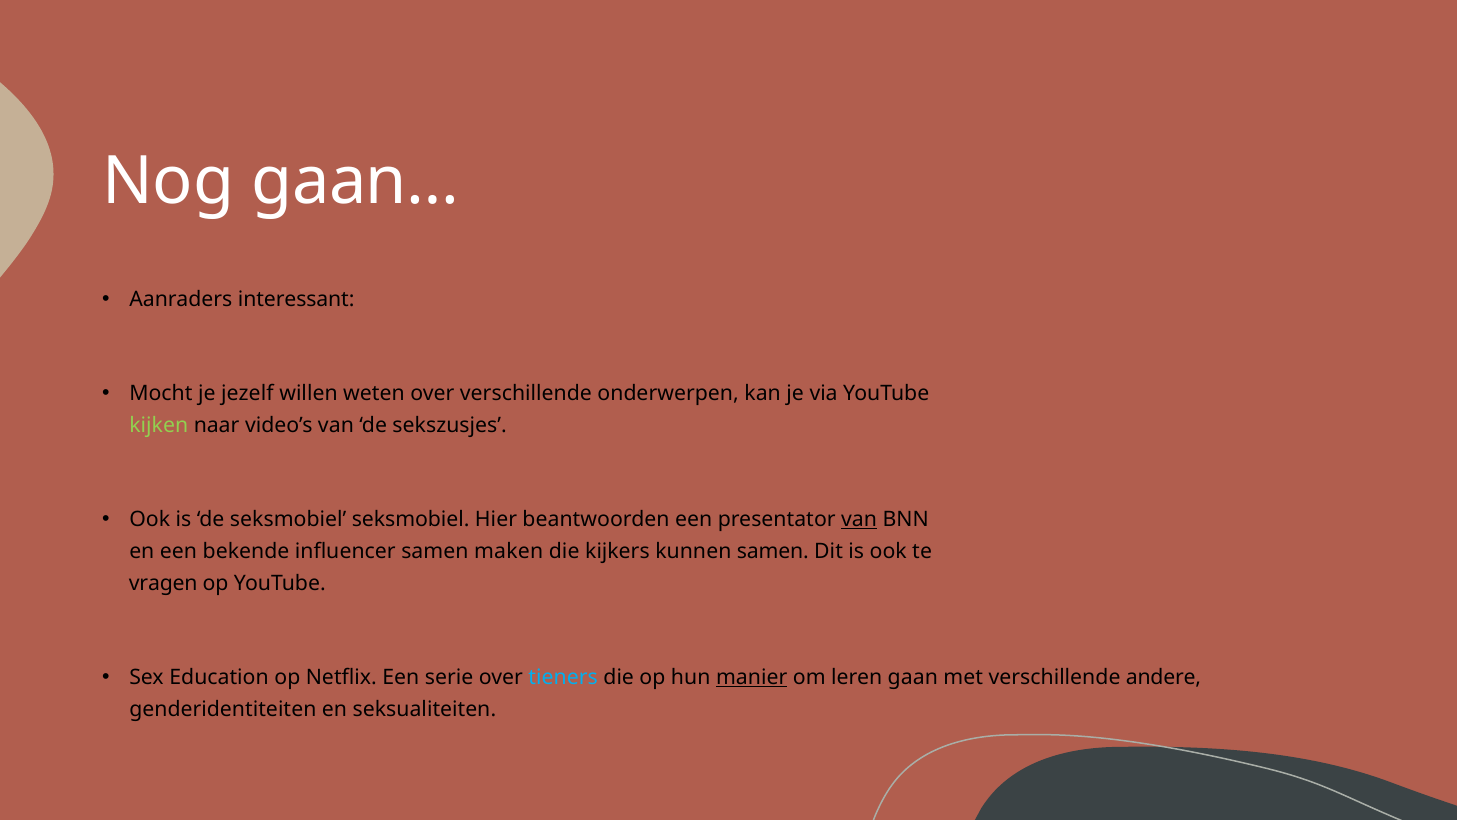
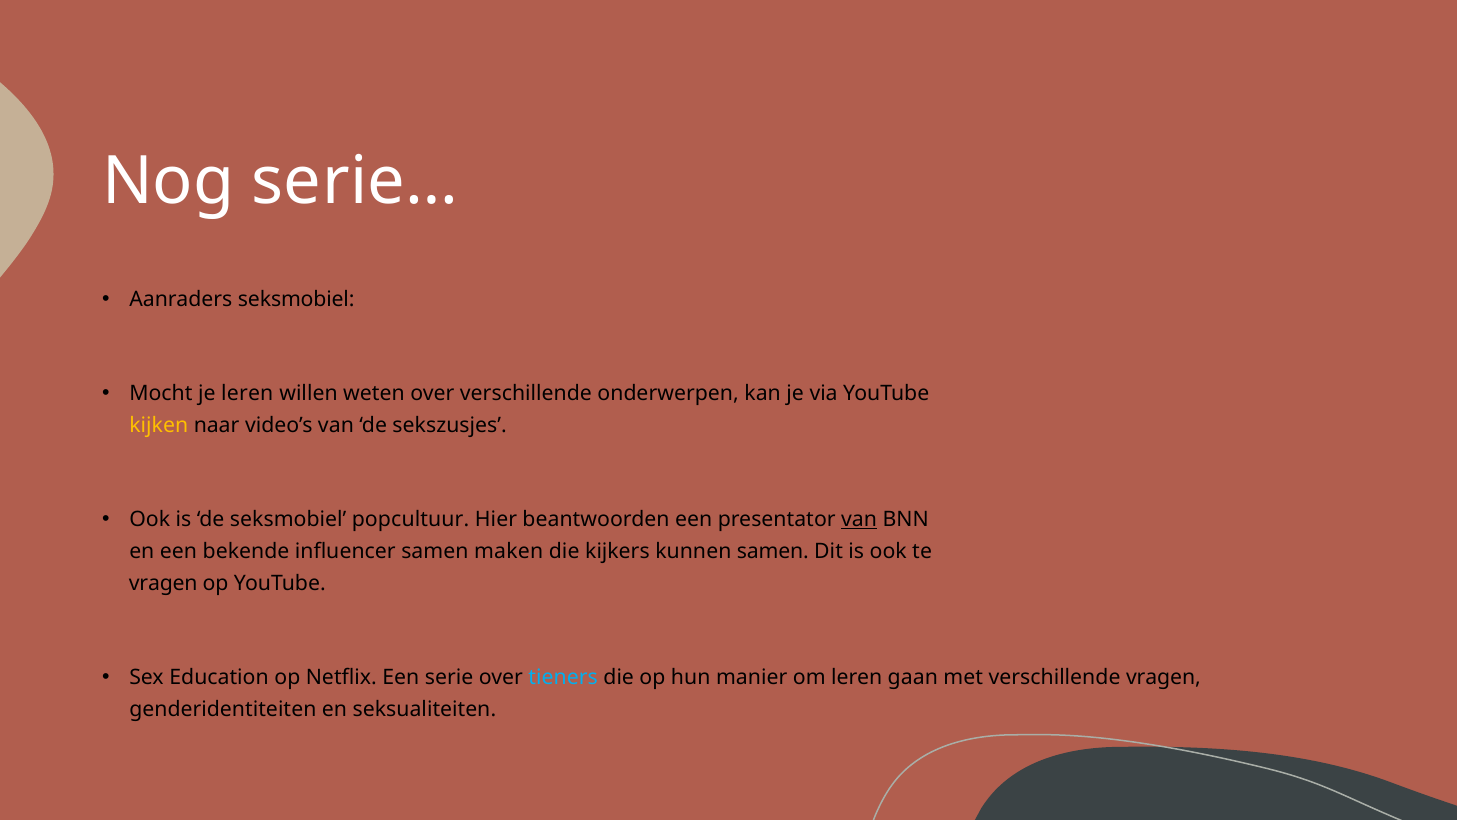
gaan…: gaan… -> serie… (355, 182)
Aanraders interessant: interessant -> seksmobiel (296, 299)
je jezelf: jezelf -> leren (247, 393)
kijken colour: light green -> yellow (159, 425)
seksmobiel seksmobiel: seksmobiel -> popcultuur (411, 519)
manier underline: present -> none (752, 677)
verschillende andere: andere -> vragen (1163, 677)
